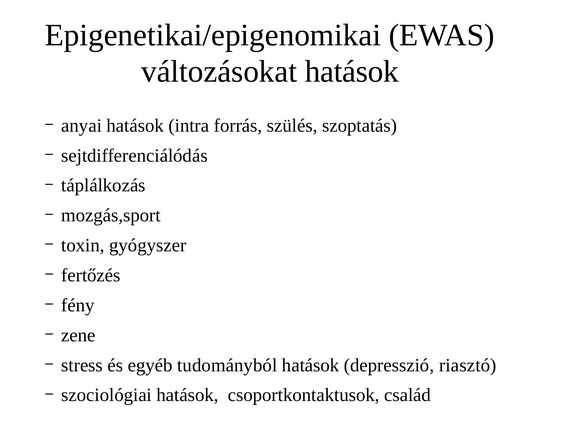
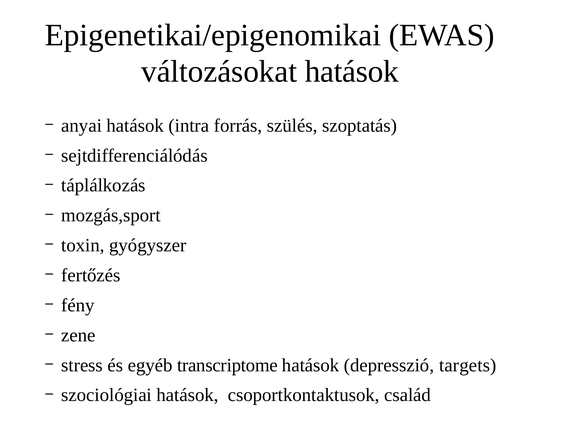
tudományból: tudományból -> transcriptome (227, 365)
riasztó: riasztó -> targets (468, 365)
